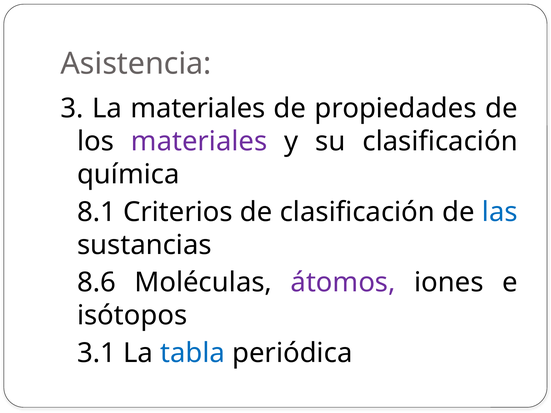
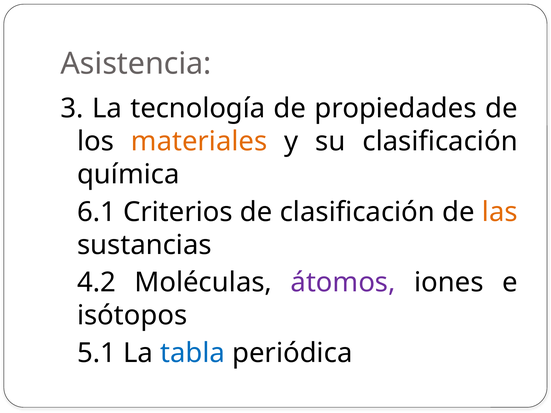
La materiales: materiales -> tecnología (198, 108)
materiales colour: purple -> orange (199, 141)
8.1: 8.1 -> 6.1 (96, 212)
las colour: blue -> orange (500, 212)
8.6: 8.6 -> 4.2 (96, 283)
3.1: 3.1 -> 5.1 (96, 353)
